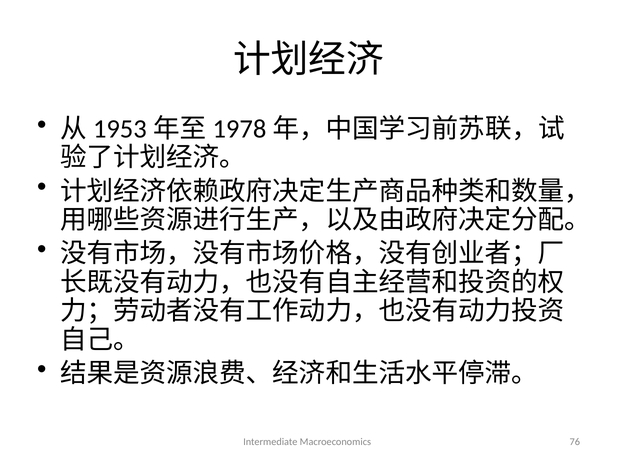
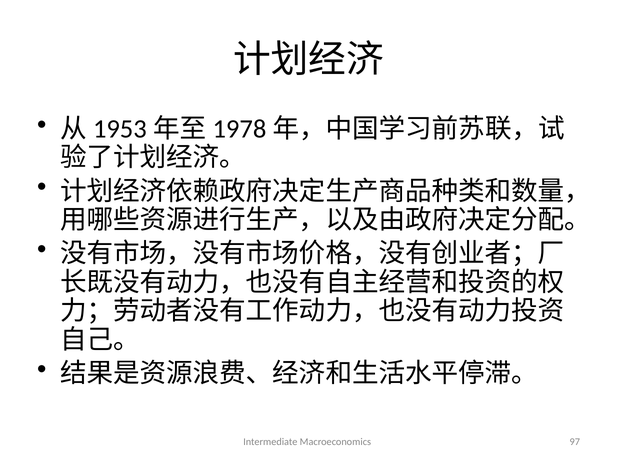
76: 76 -> 97 (575, 442)
